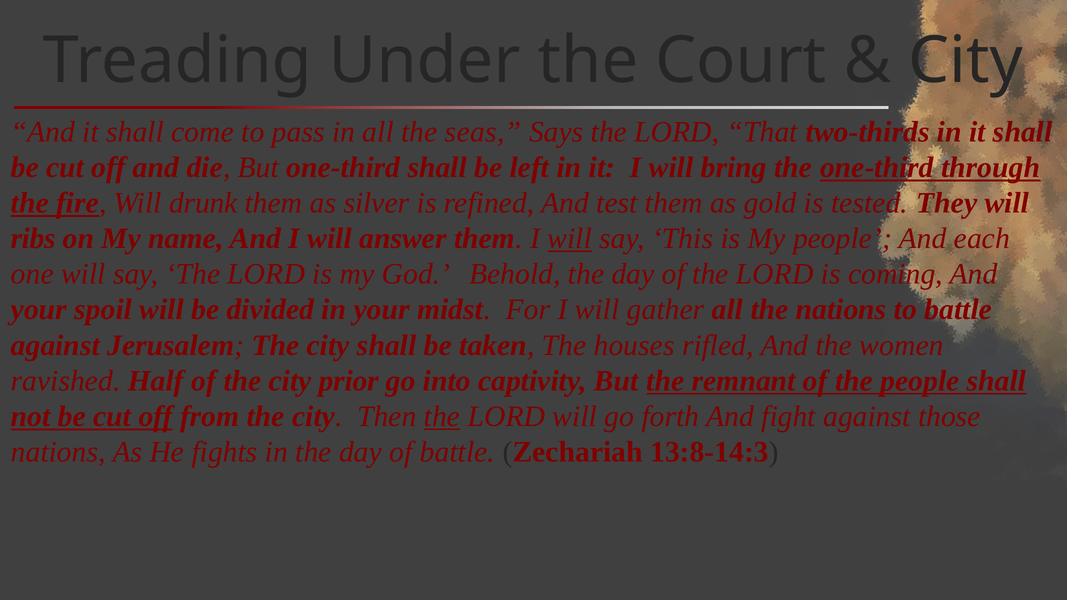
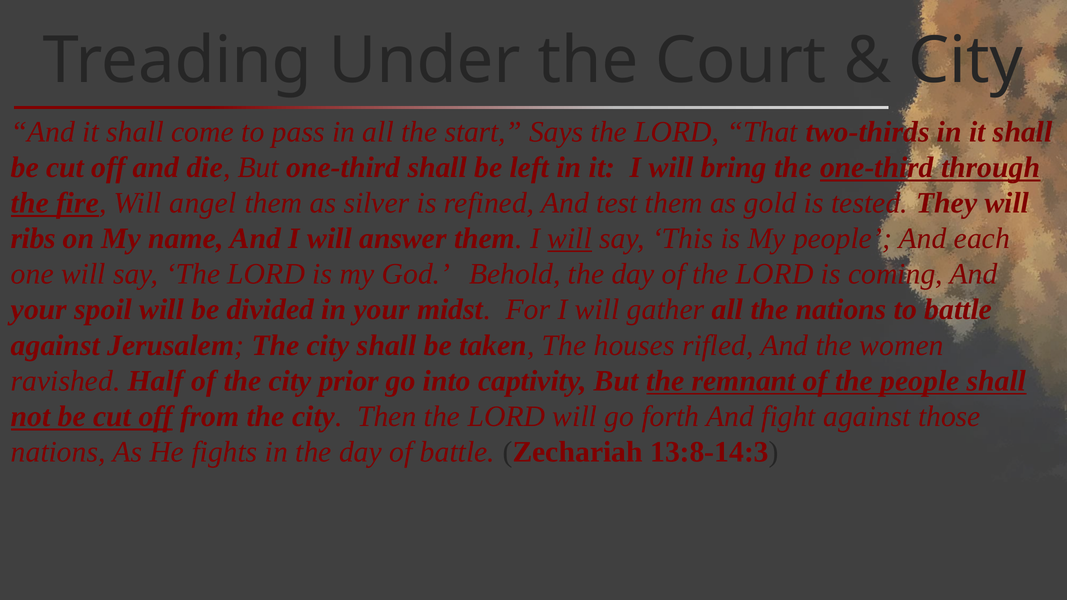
seas: seas -> start (483, 132)
drunk: drunk -> angel (203, 203)
the underline: present -> none (442, 417)
